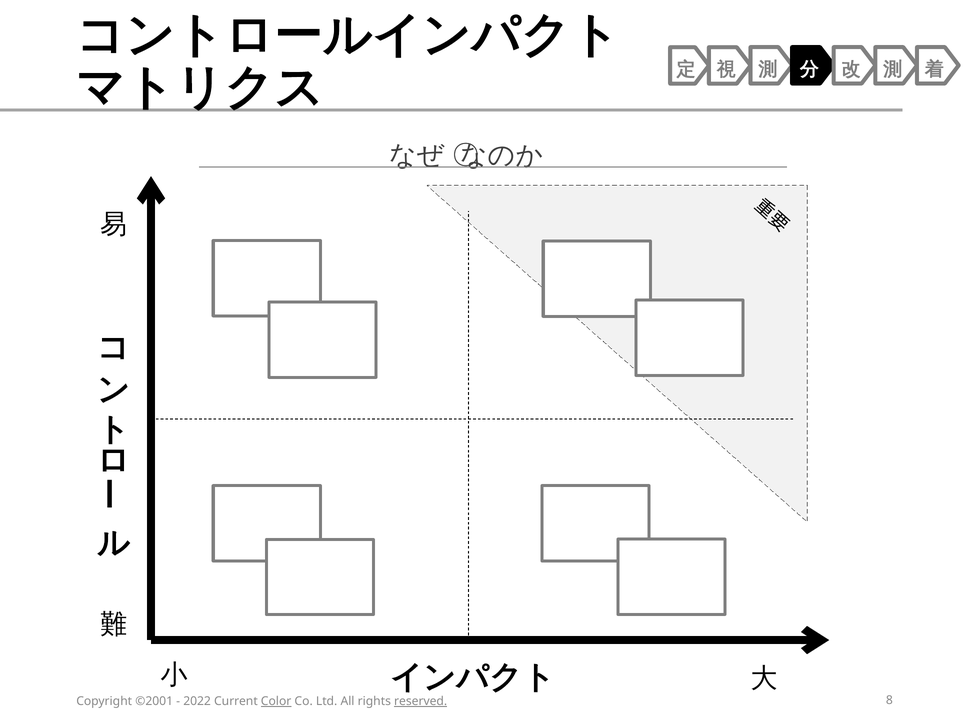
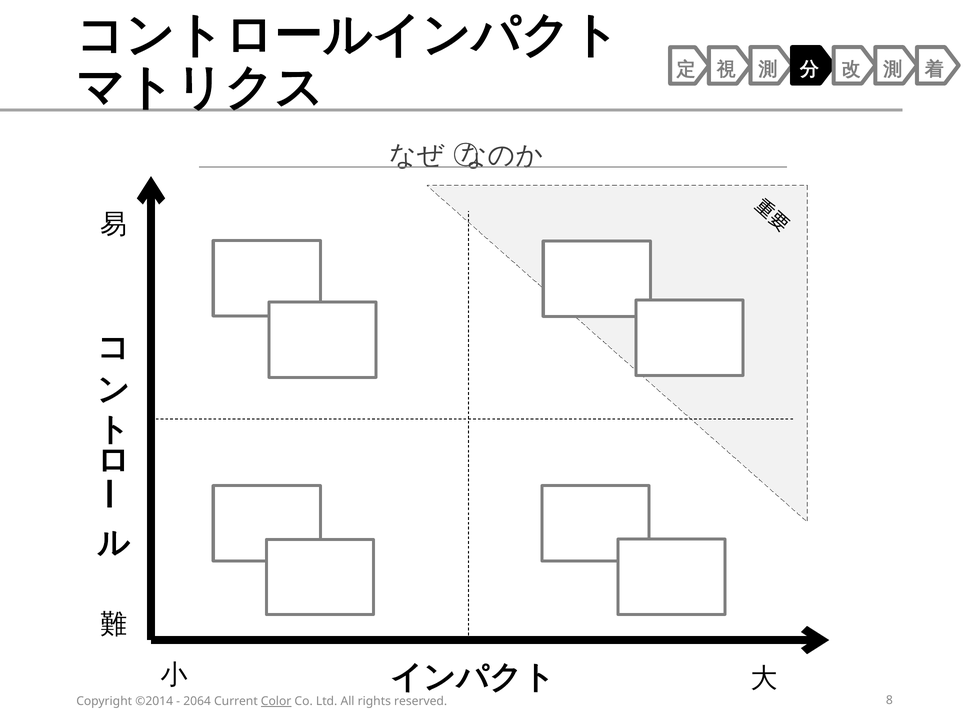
©2001: ©2001 -> ©2014 (154, 701)
2022: 2022 -> 2064 (197, 701)
reserved underline: present -> none (421, 701)
